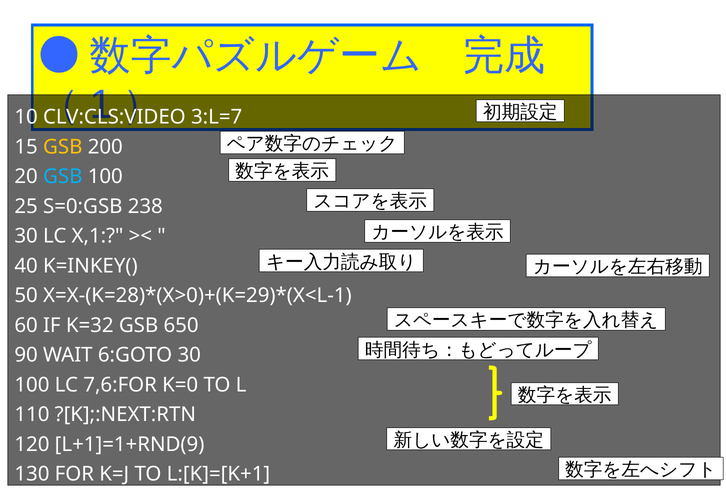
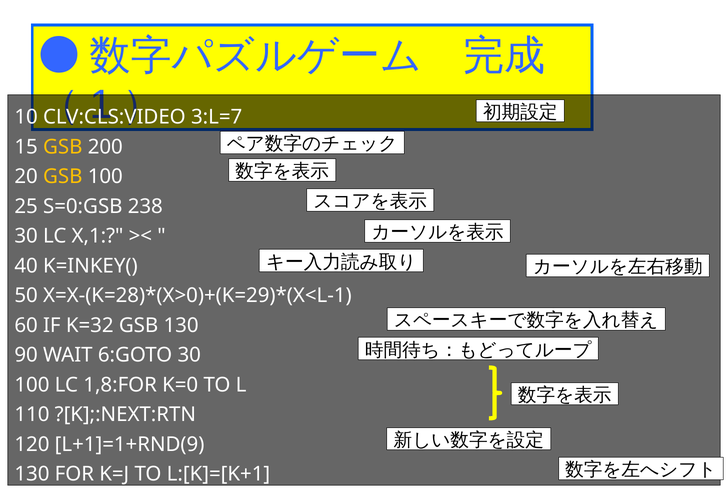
GSB colour: light blue -> yellow (63, 177)
GSB 650: 650 -> 130 (181, 326)
7,6:FOR: 7,6:FOR -> 1,8:FOR (120, 385)
